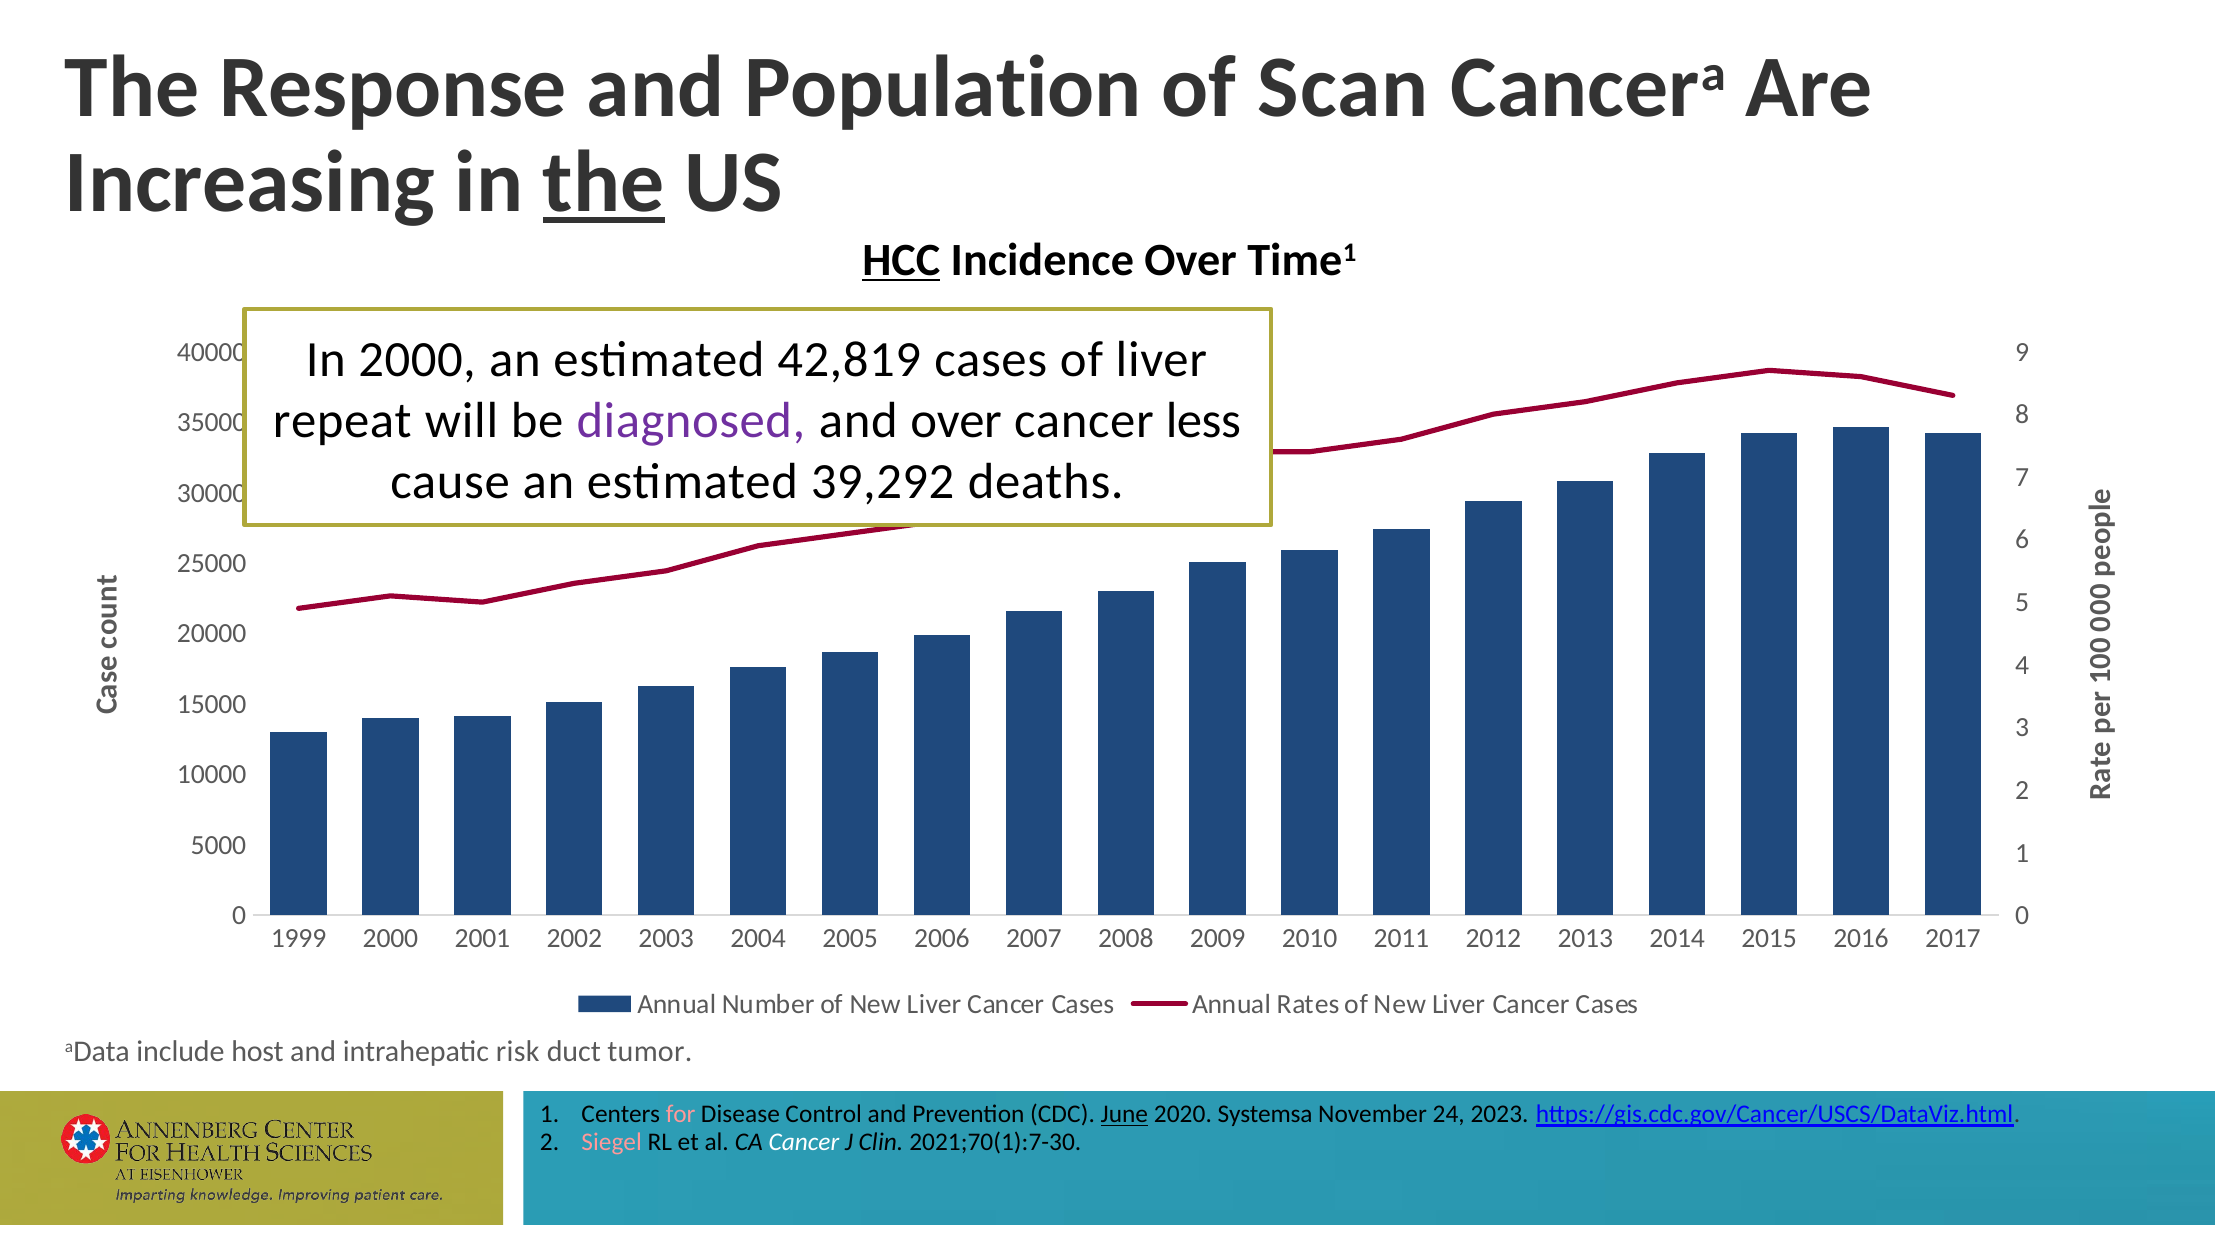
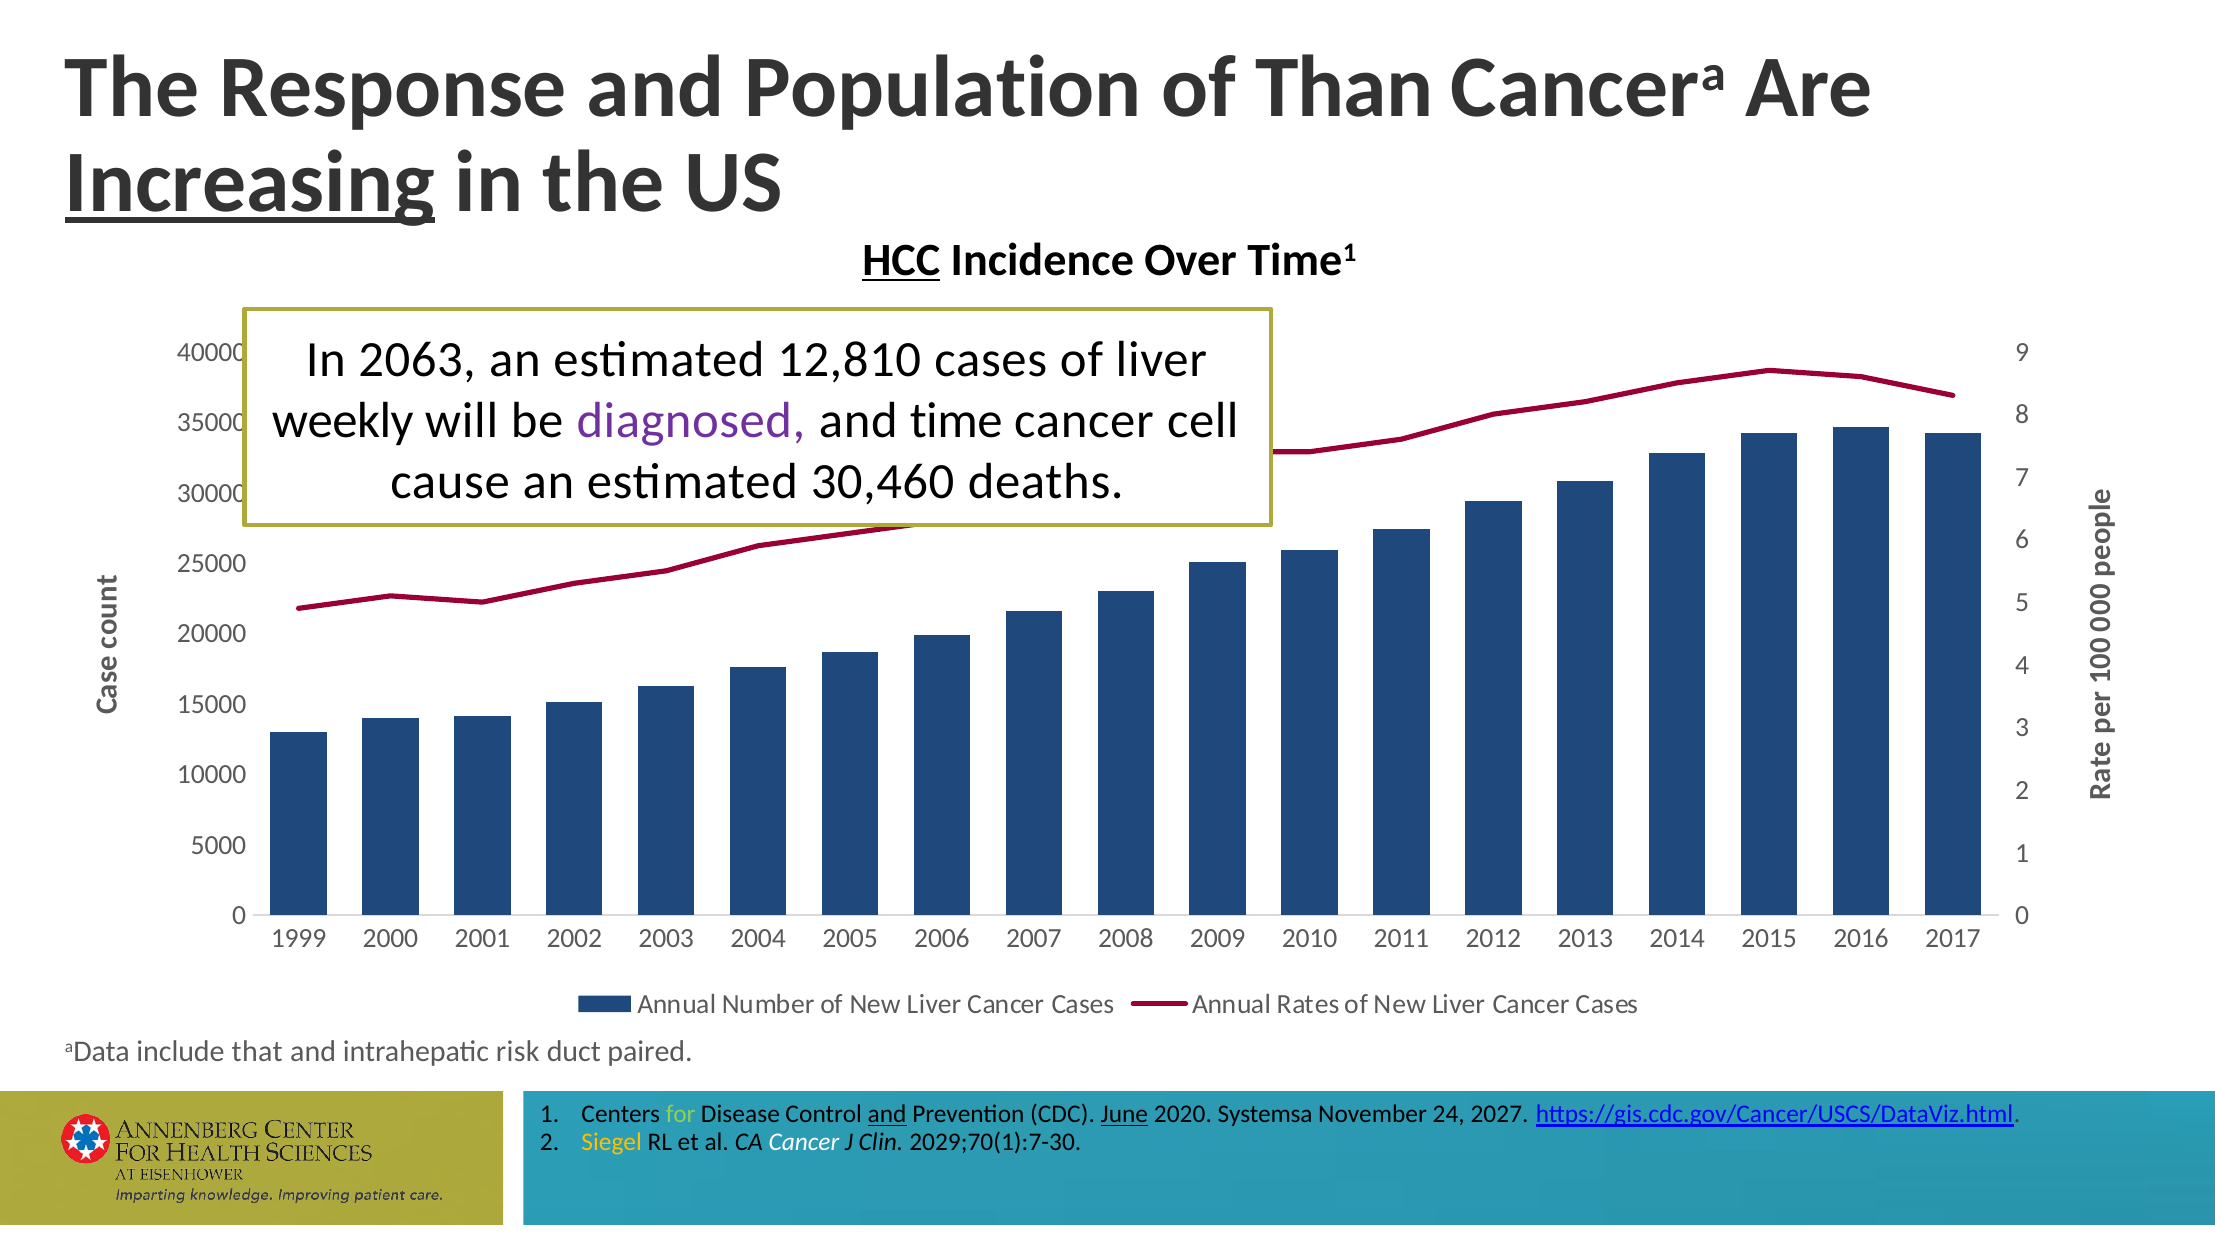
Scan: Scan -> Than (1344, 88)
Increasing underline: none -> present (250, 182)
the underline: present -> none (604, 182)
In 2000: 2000 -> 2063 (417, 360)
42,819: 42,819 -> 12,810 (849, 360)
repeat: repeat -> weekly (343, 421)
and over: over -> time (956, 421)
less: less -> cell (1203, 421)
39,292: 39,292 -> 30,460 (883, 481)
host: host -> that (257, 1051)
tumor: tumor -> paired (650, 1051)
for colour: pink -> light green (681, 1114)
and underline: none -> present (887, 1114)
2023: 2023 -> 2027 (1500, 1114)
Siegel colour: pink -> yellow (612, 1142)
2021;70(1):7-30: 2021;70(1):7-30 -> 2029;70(1):7-30 (995, 1142)
